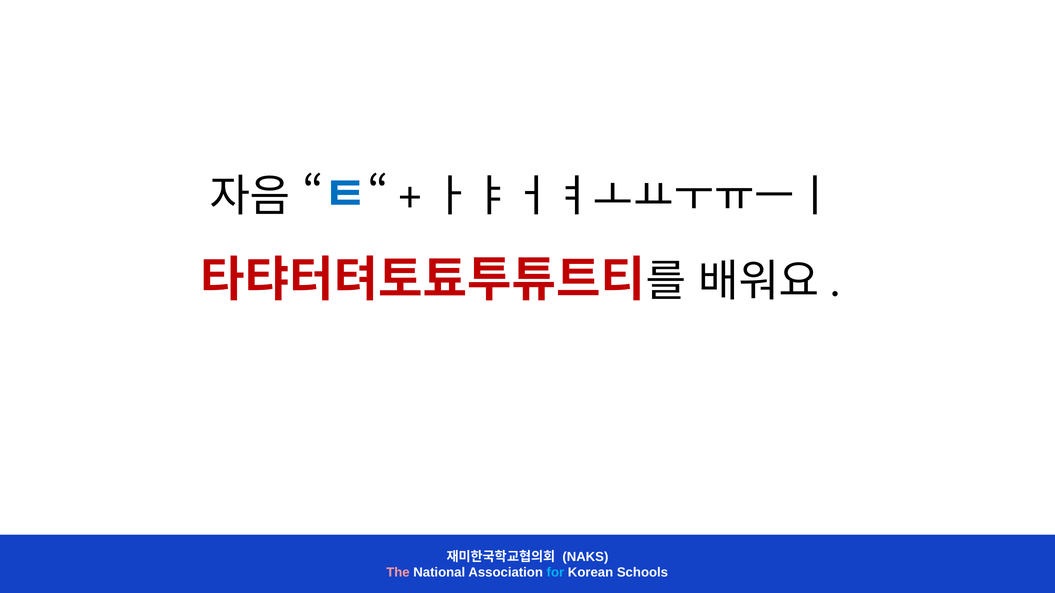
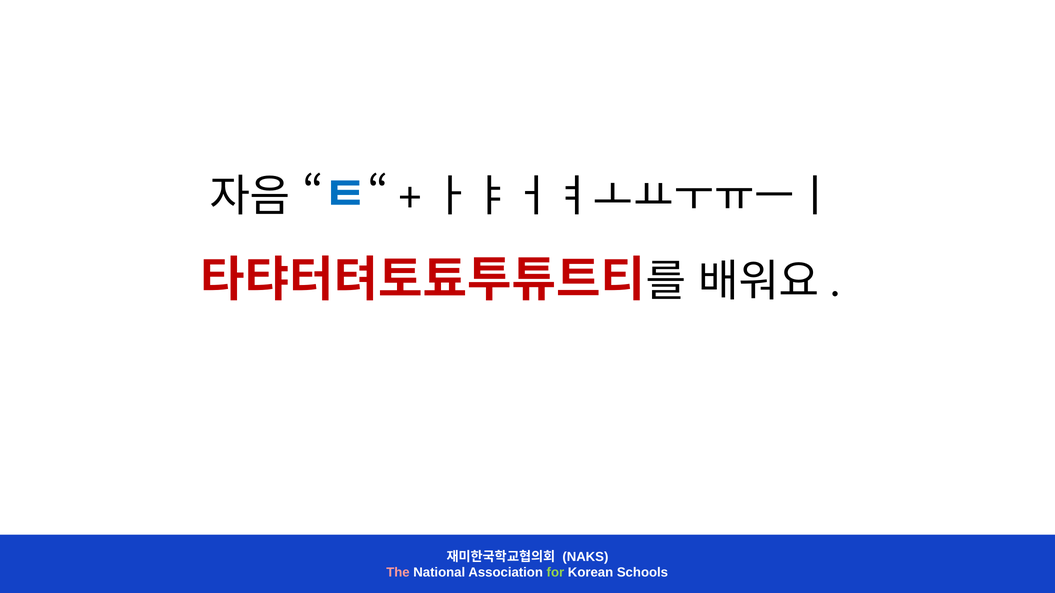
for colour: light blue -> light green (555, 573)
